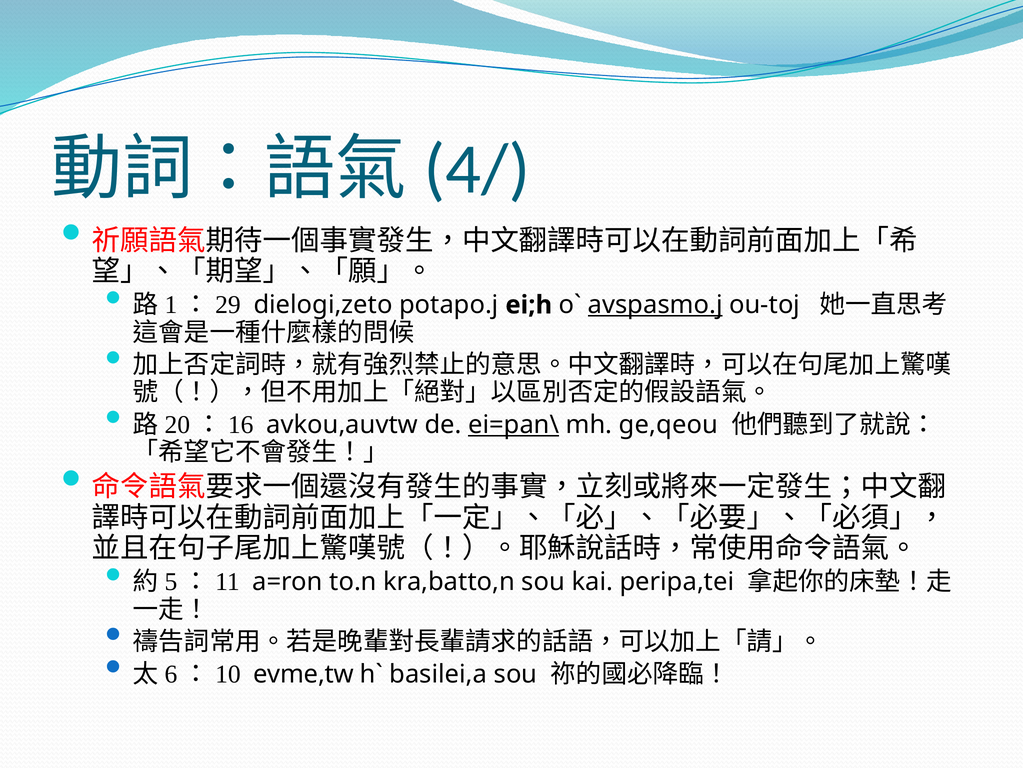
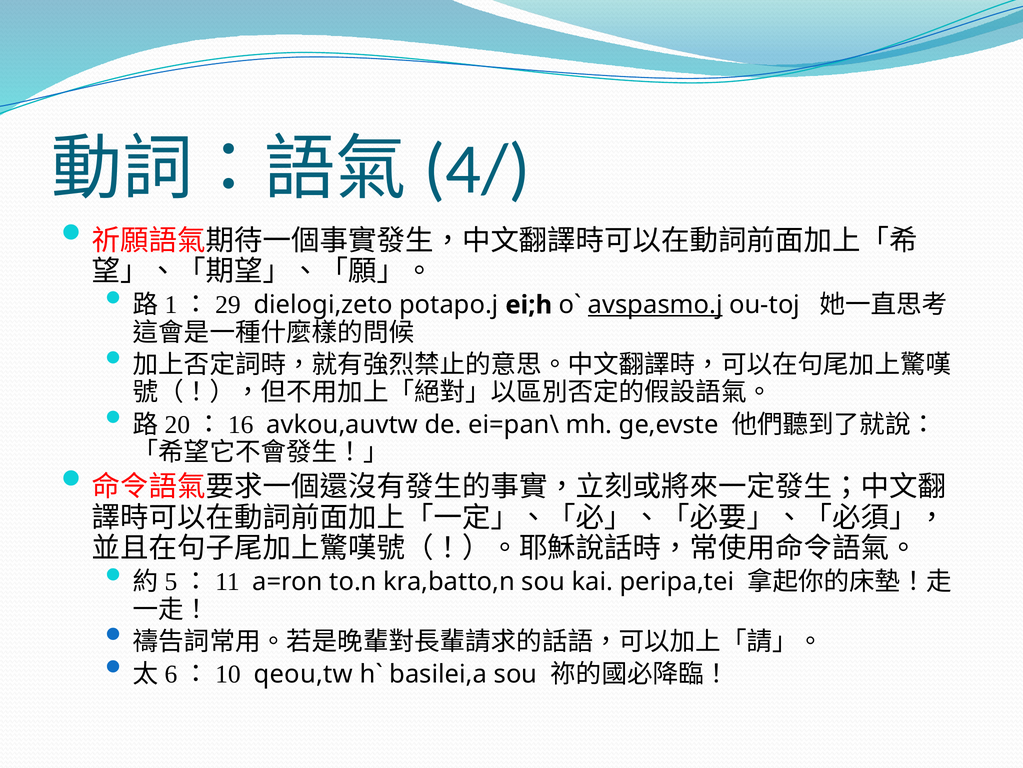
ei=pan\ underline: present -> none (514, 424)
ge,qeou: ge,qeou -> ge,evste (669, 424)
evme,tw: evme,tw -> qeou,tw (303, 673)
